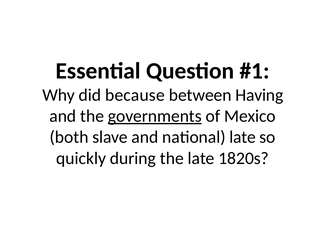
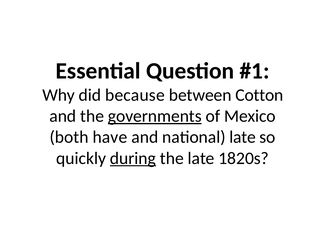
Having: Having -> Cotton (259, 95)
slave: slave -> have (110, 137)
during underline: none -> present (133, 158)
